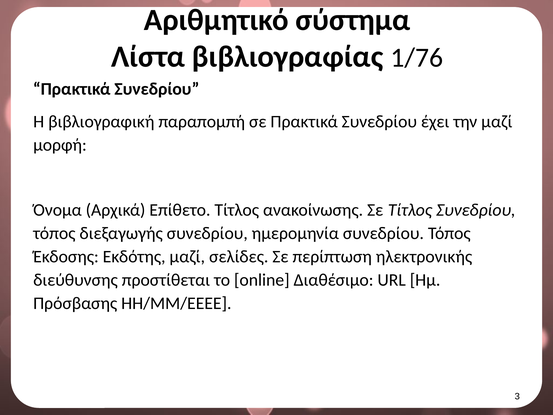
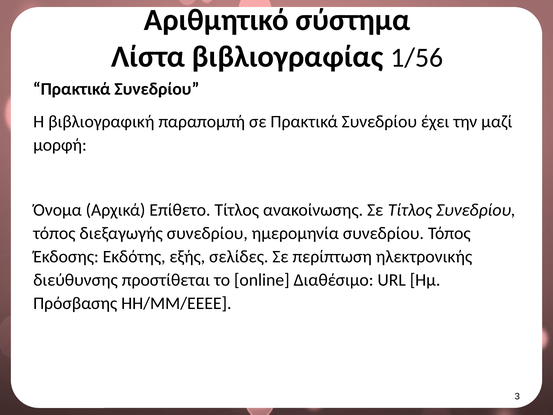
1/76: 1/76 -> 1/56 (417, 58)
Εκδότης μαζί: μαζί -> εξής (187, 256)
